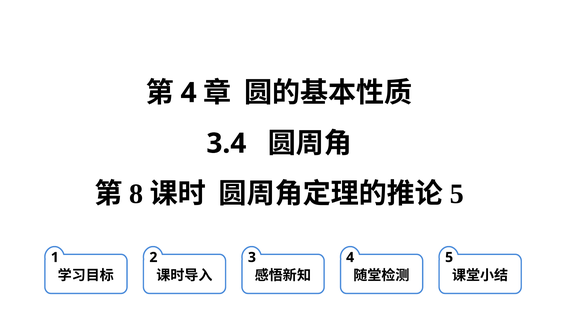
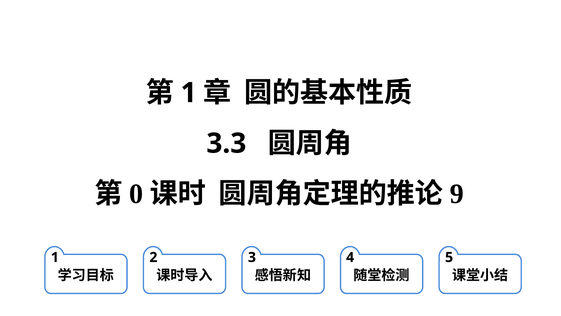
4: 4 -> 1 (189, 93)
3.4: 3.4 -> 3.3 (226, 143)
8: 8 -> 0 (136, 194)
5: 5 -> 9 (457, 194)
